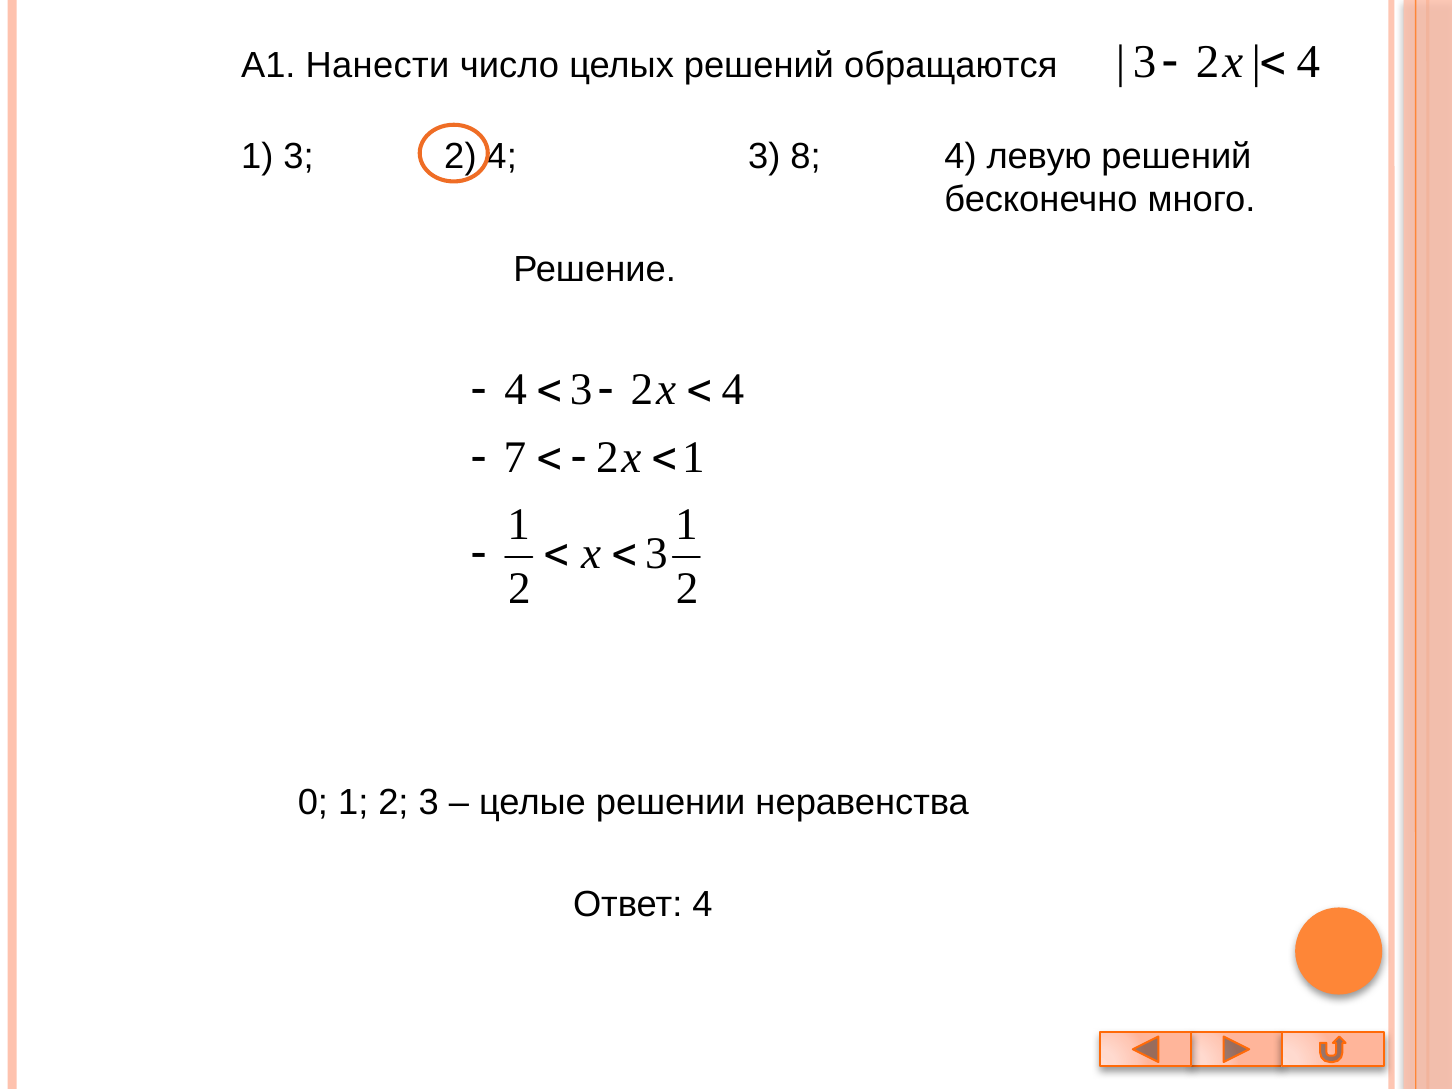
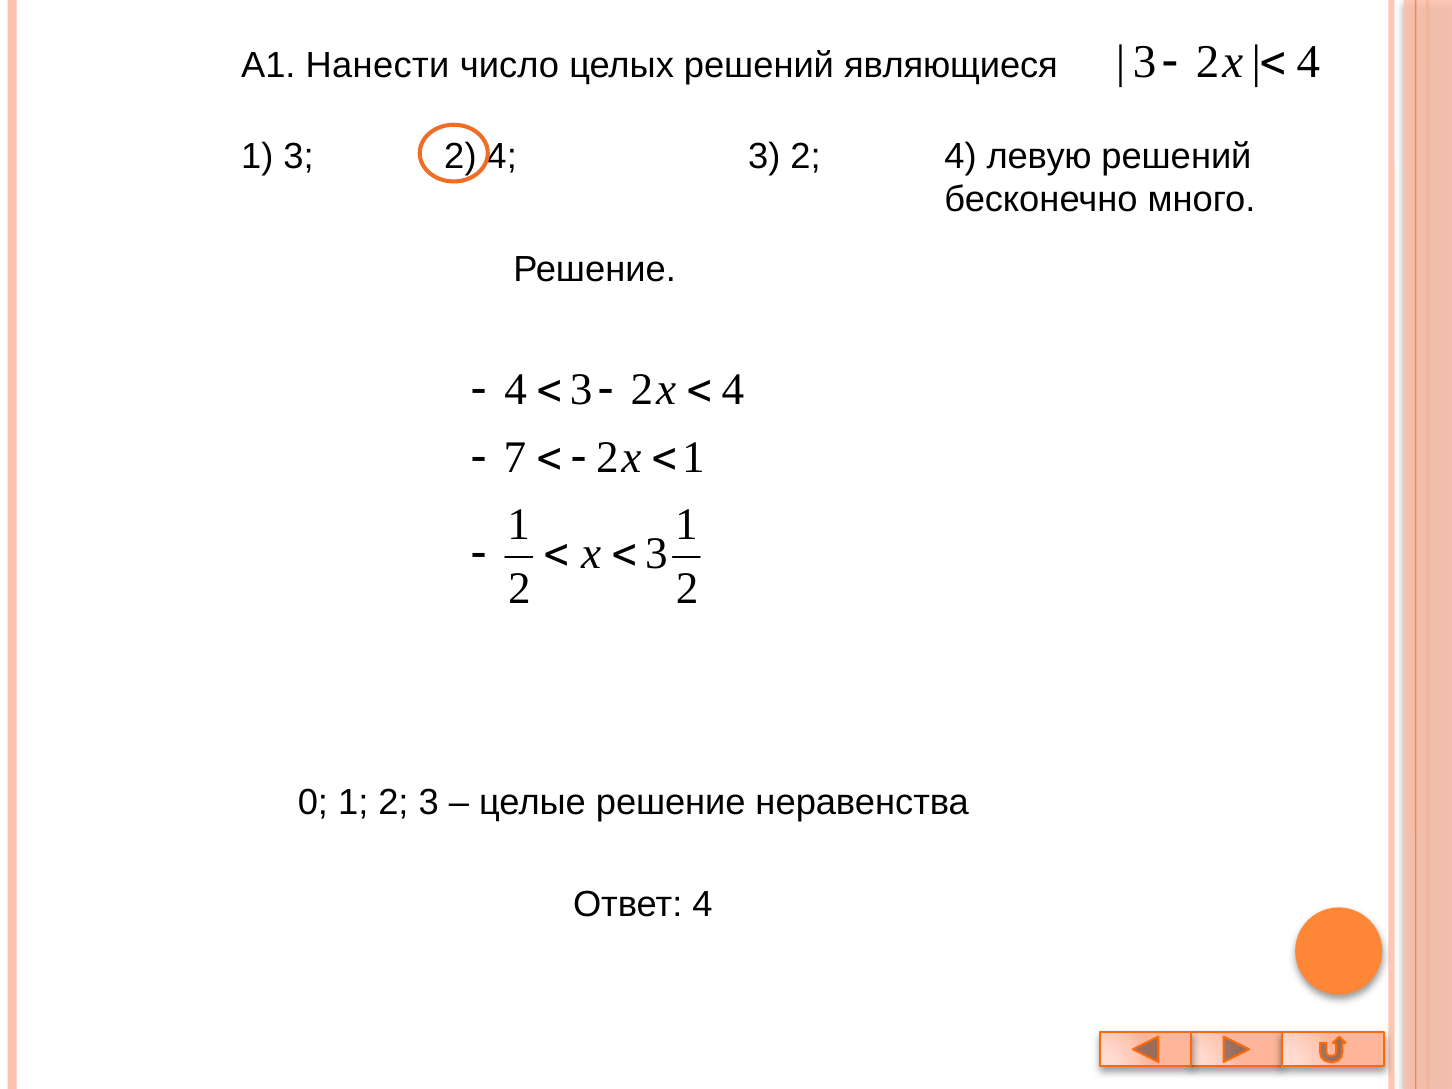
обращаются: обращаются -> являющиеся (951, 65)
4 3 8: 8 -> 2 (806, 156)
целые решении: решении -> решение (671, 803)
